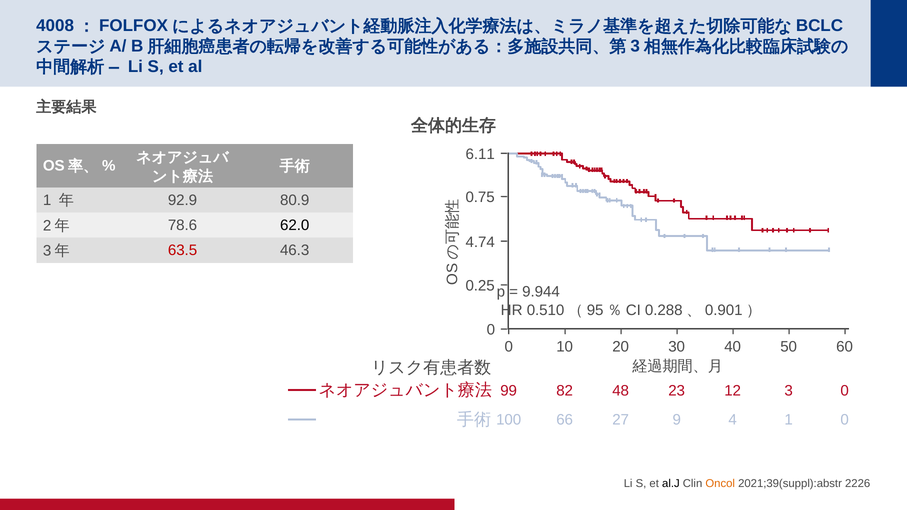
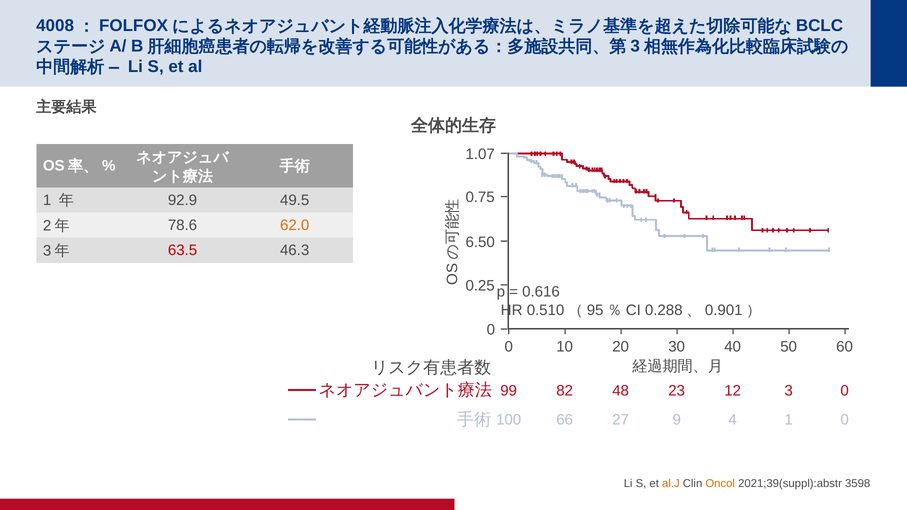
6.11: 6.11 -> 1.07 (480, 154)
80.9: 80.9 -> 49.5 (295, 200)
62.0 colour: black -> orange (295, 225)
4.74: 4.74 -> 6.50 (480, 242)
9.944: 9.944 -> 0.616 (541, 292)
al.J colour: black -> orange (671, 484)
2226: 2226 -> 3598 (858, 484)
